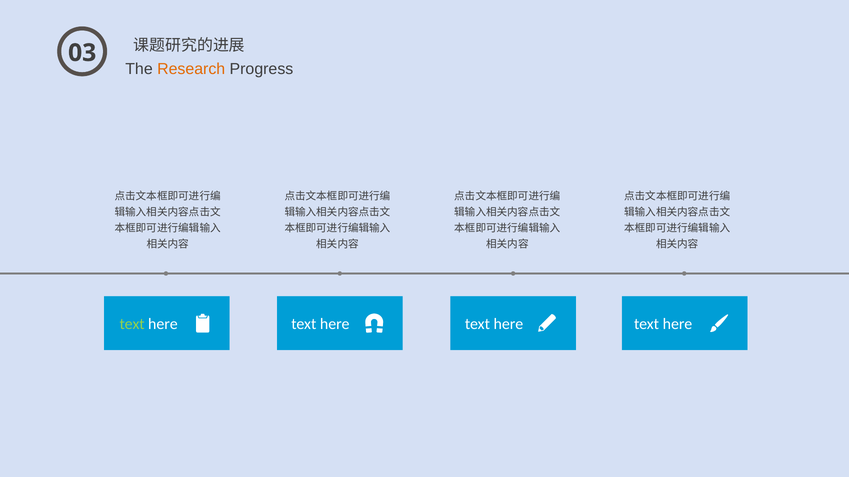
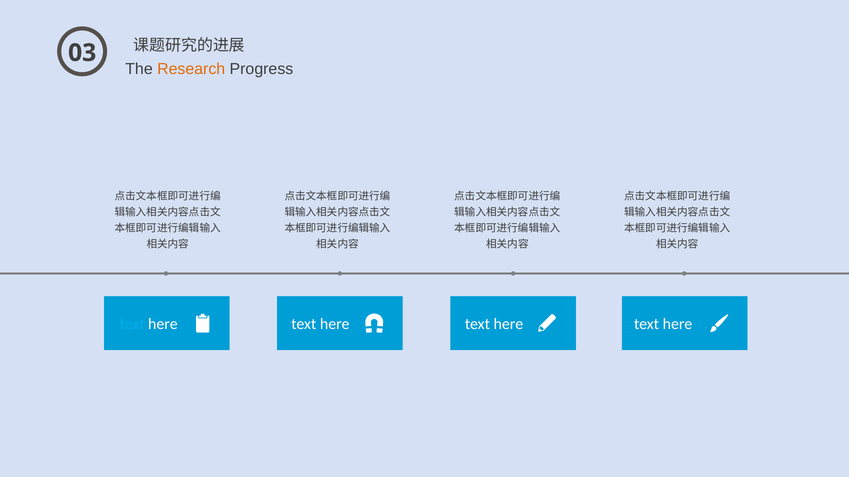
text colour: light green -> light blue (132, 324)
